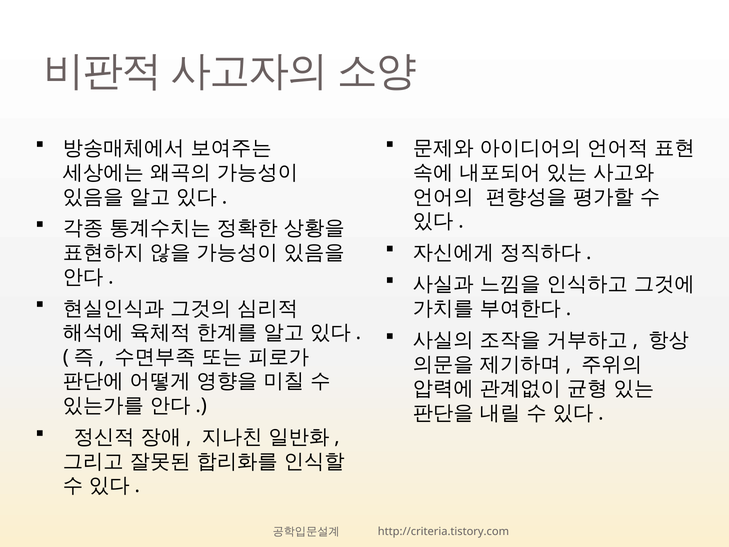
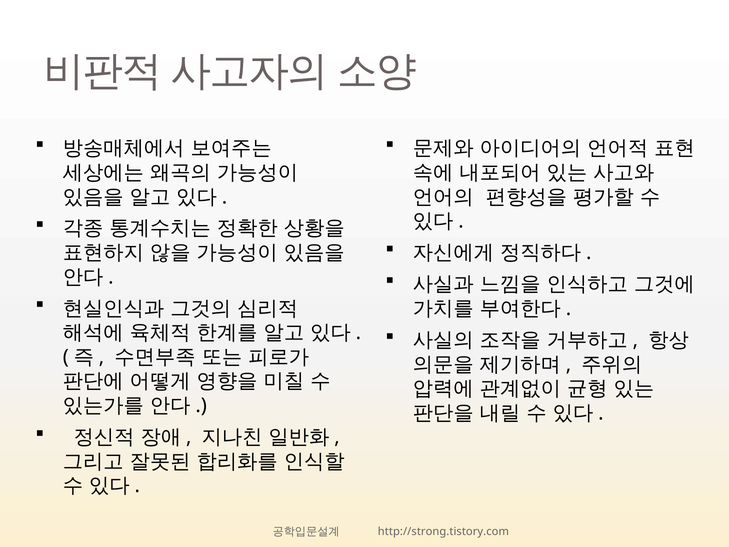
http://criteria.tistory.com: http://criteria.tistory.com -> http://strong.tistory.com (443, 531)
